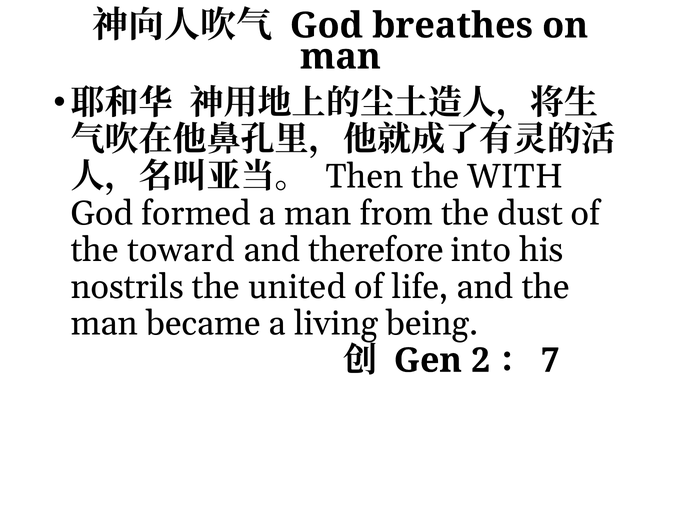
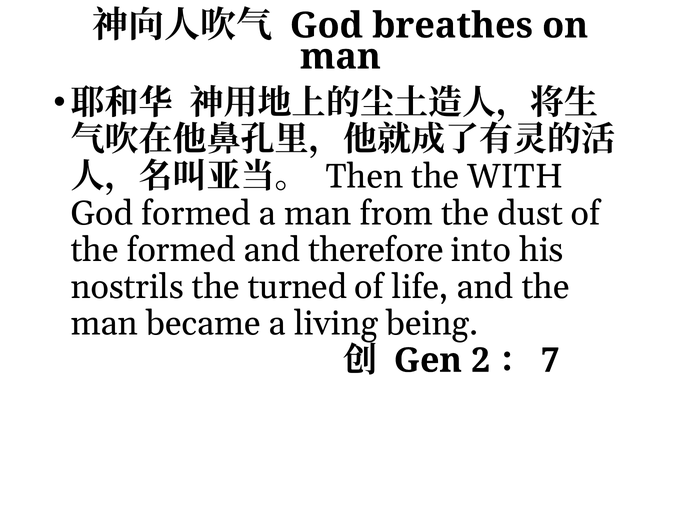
the toward: toward -> formed (181, 250)
united: united -> turned (297, 287)
